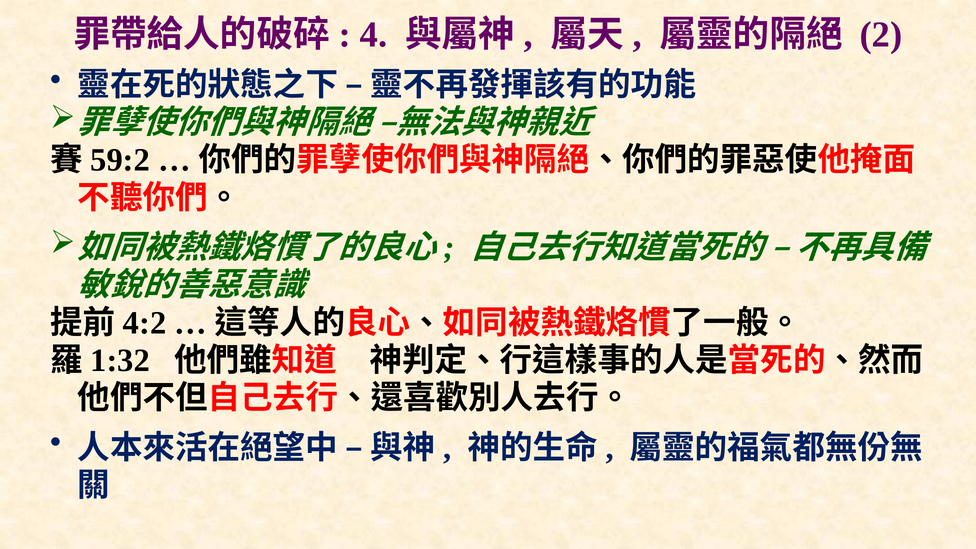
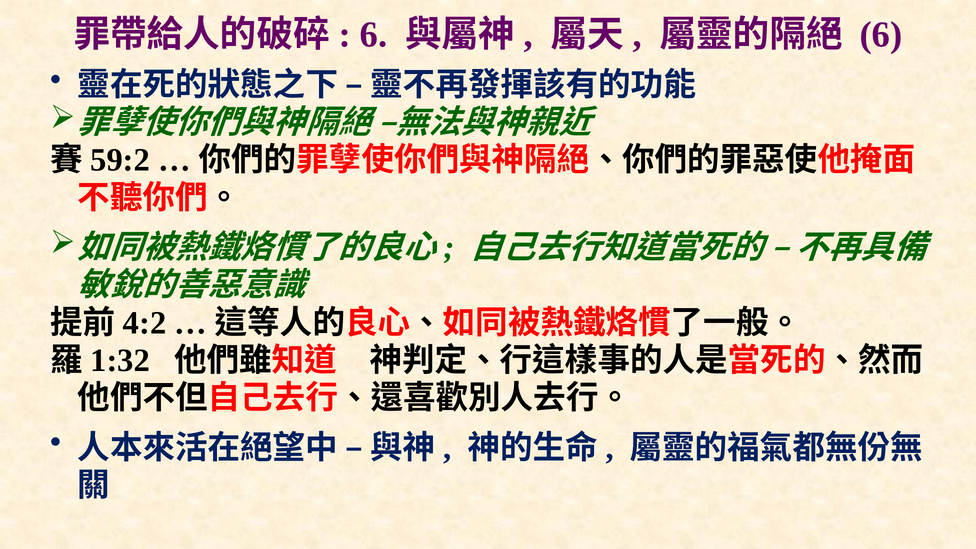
4: 4 -> 6 (373, 35)
2: 2 -> 6 (881, 35)
